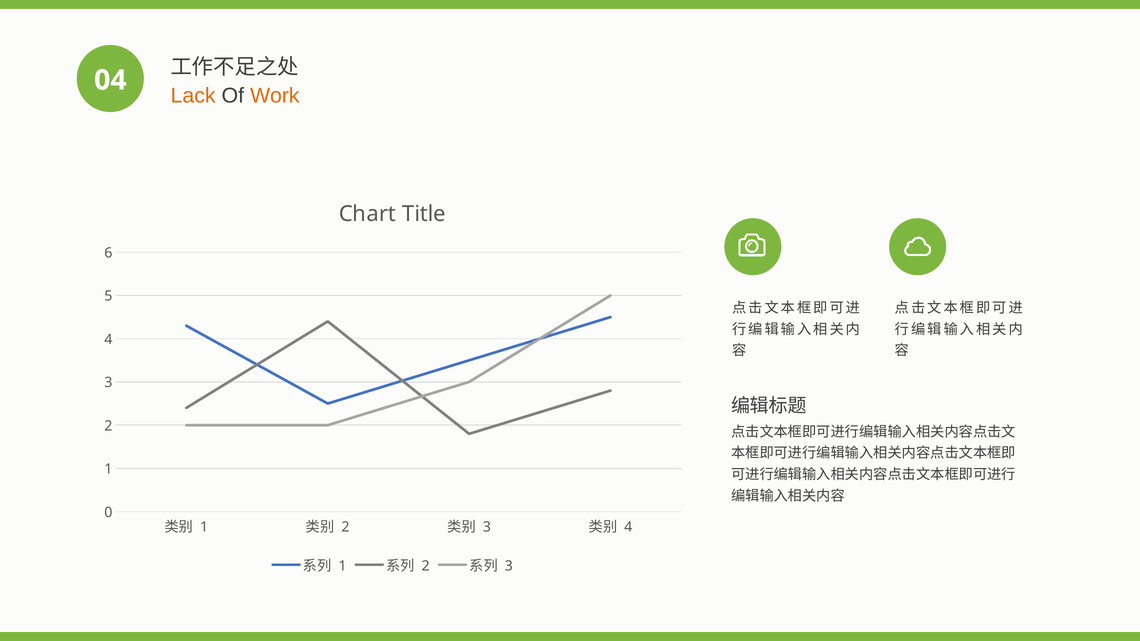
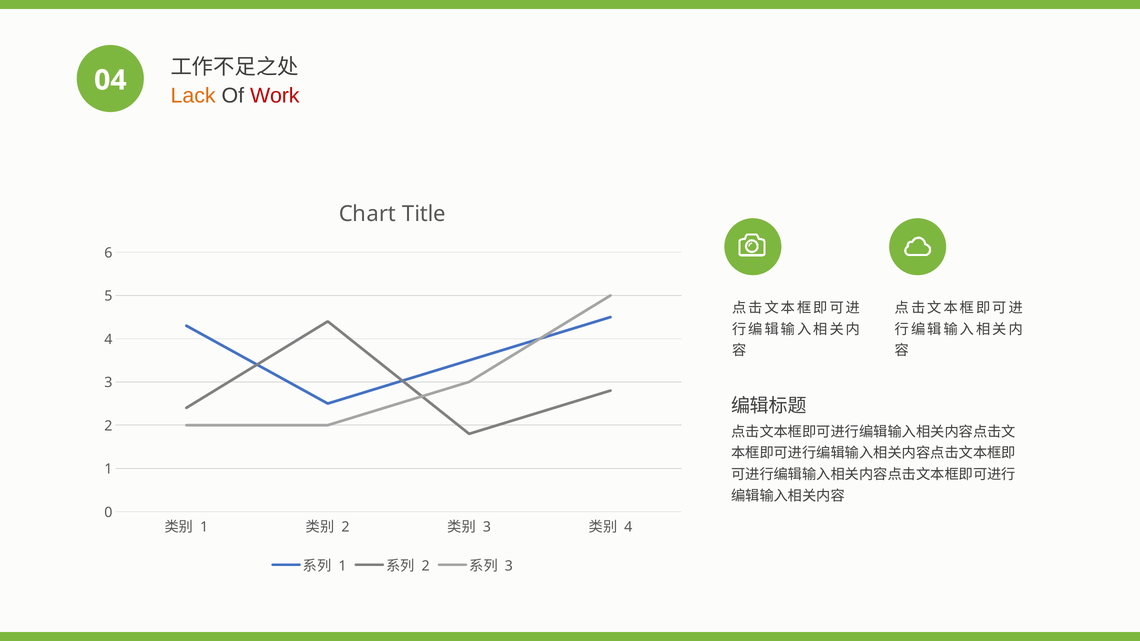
Work colour: orange -> red (275, 96)
